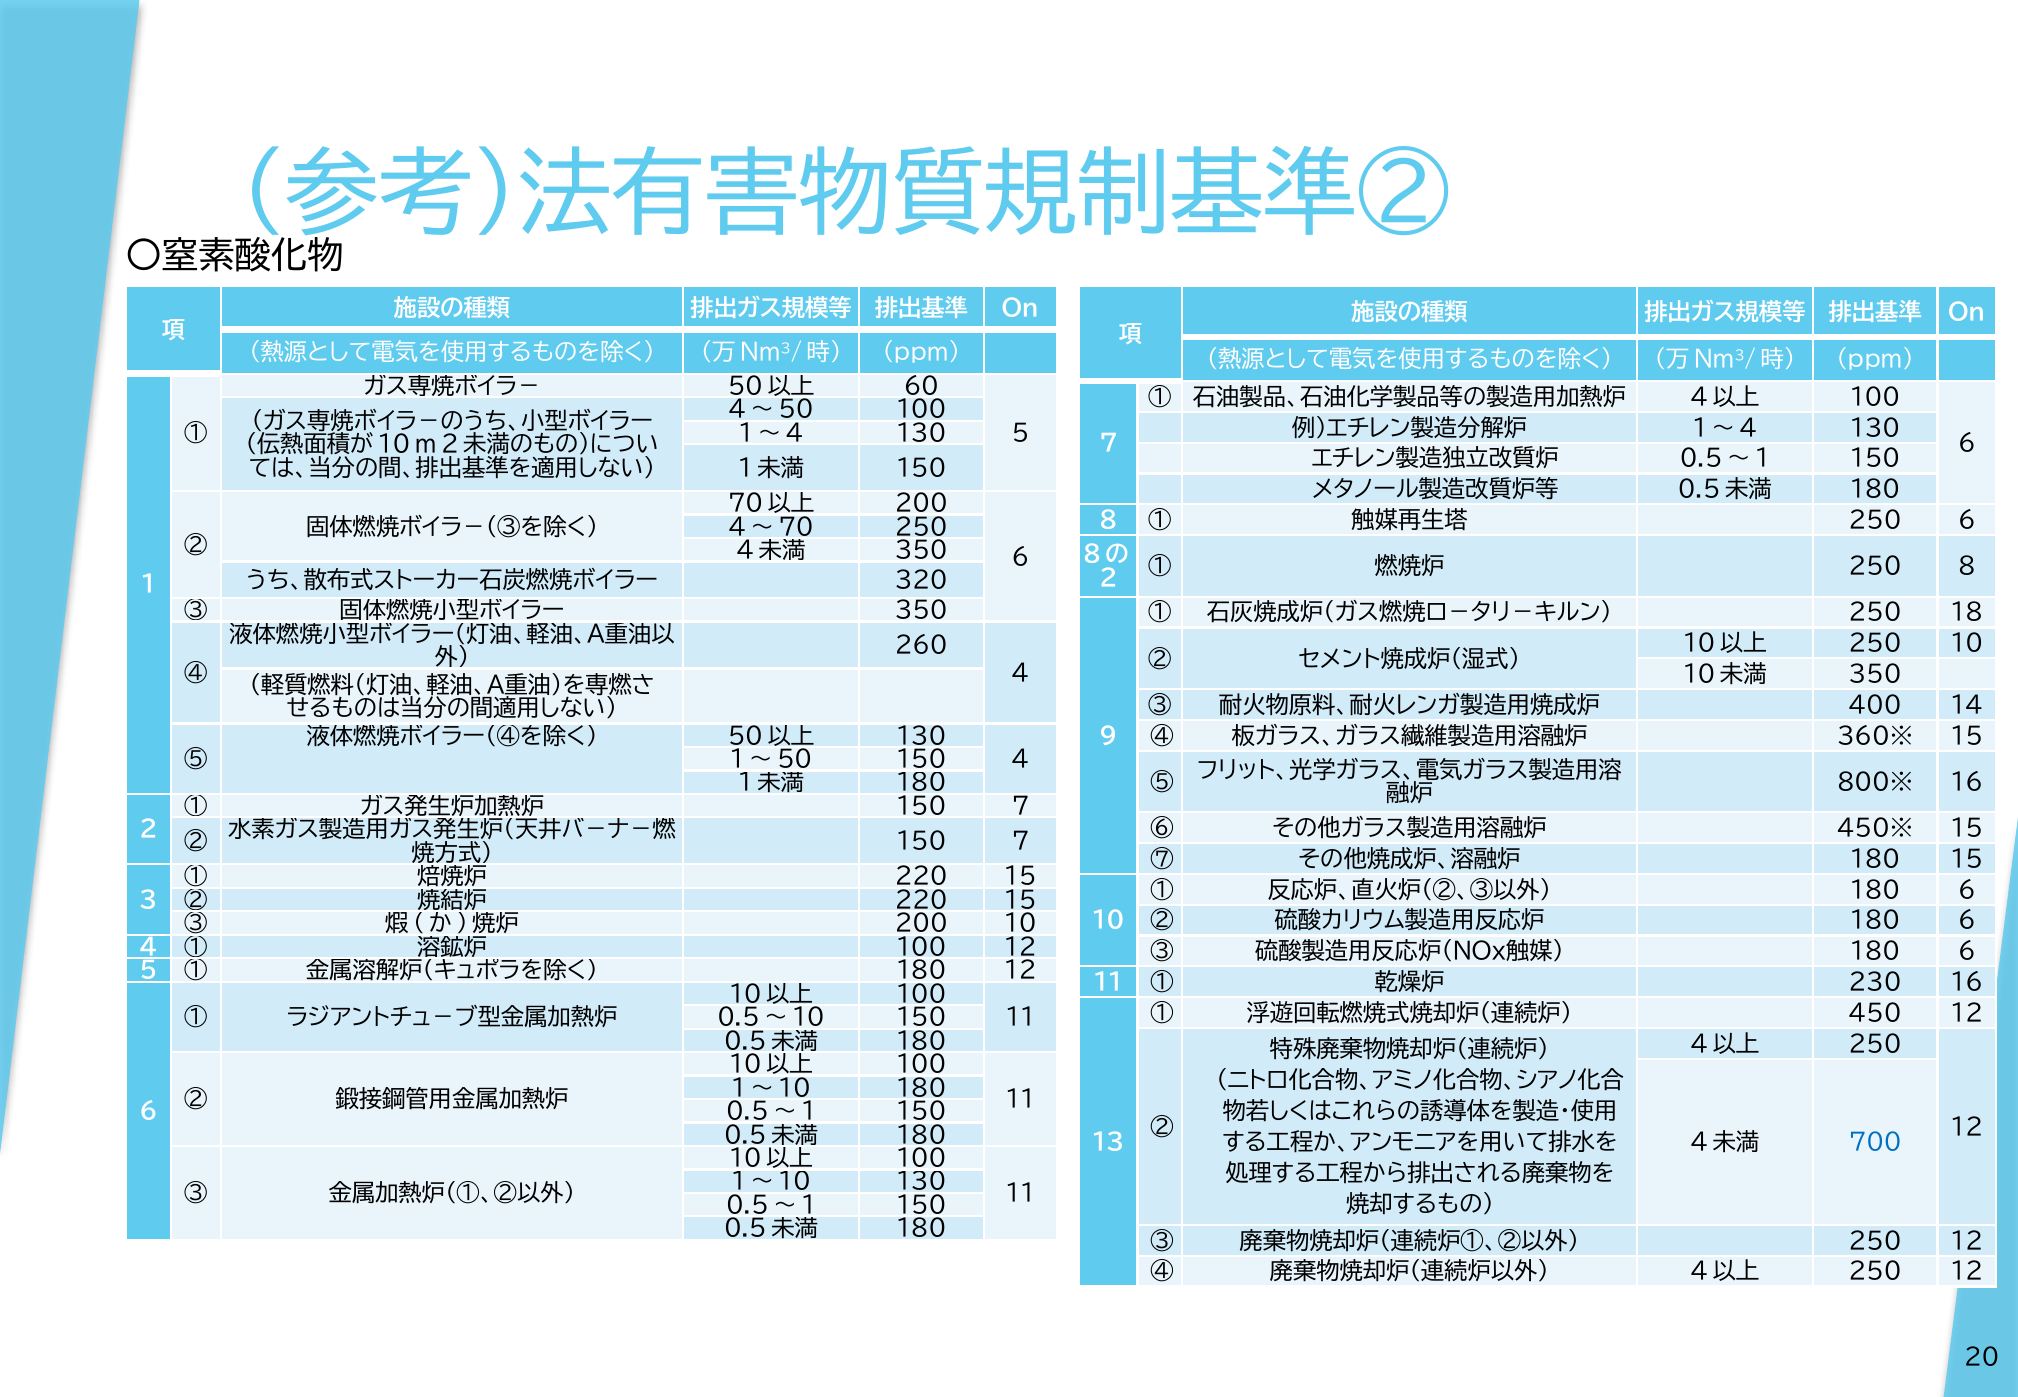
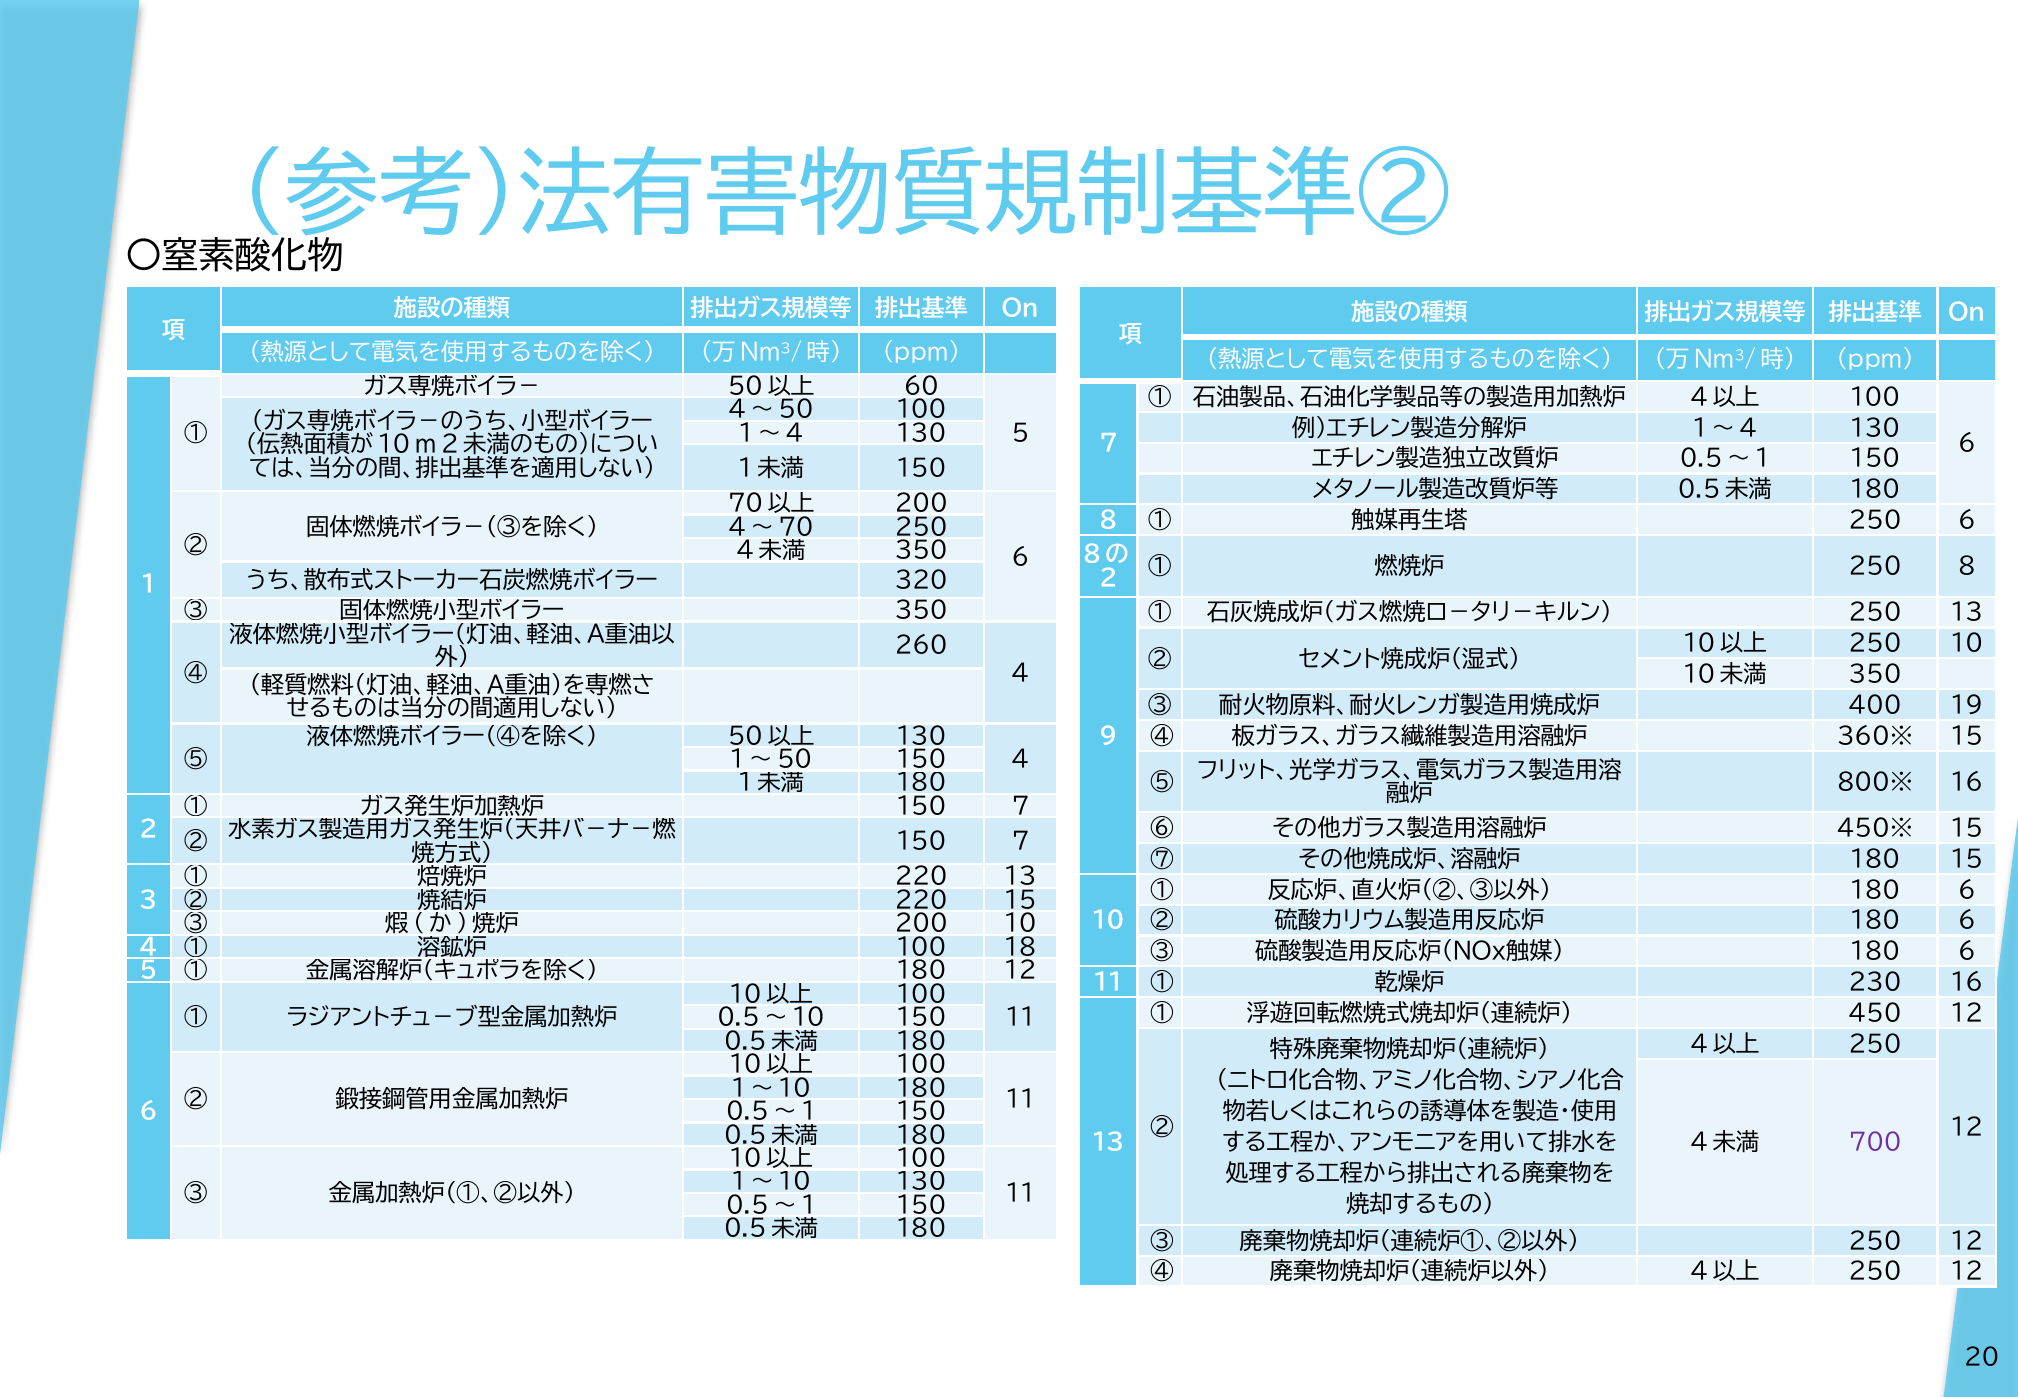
250 18: 18 -> 13 (1967, 613)
14: 14 -> 19 (1967, 706)
15: 15 -> 13 (1020, 877)
100 12: 12 -> 18 (1020, 948)
700 colour: blue -> purple (1875, 1143)
